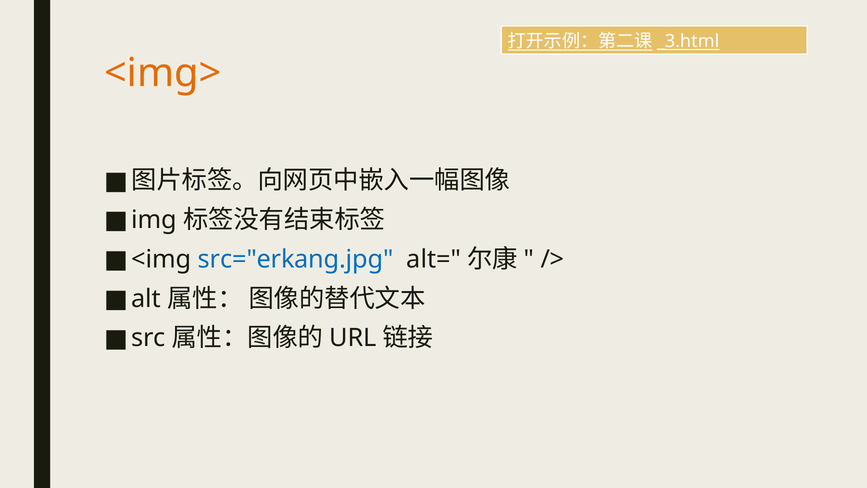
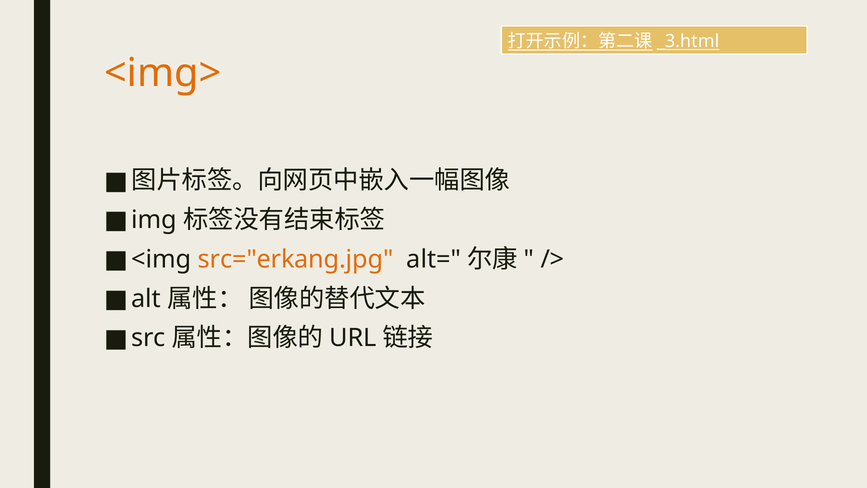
src="erkang.jpg colour: blue -> orange (296, 259)
